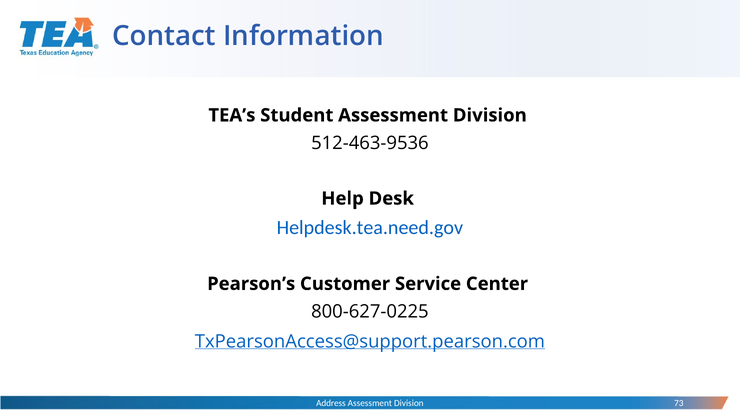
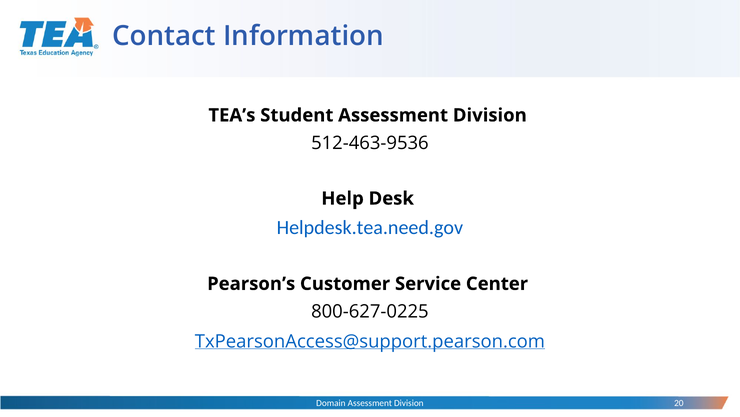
Address: Address -> Domain (331, 403)
73: 73 -> 20 (679, 403)
